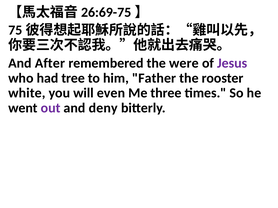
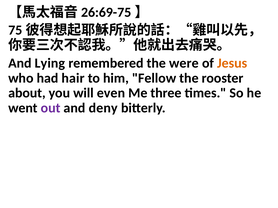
After: After -> Lying (50, 63)
Jesus colour: purple -> orange (232, 63)
tree: tree -> hair (73, 78)
Father: Father -> Fellow (154, 78)
white: white -> about (27, 93)
